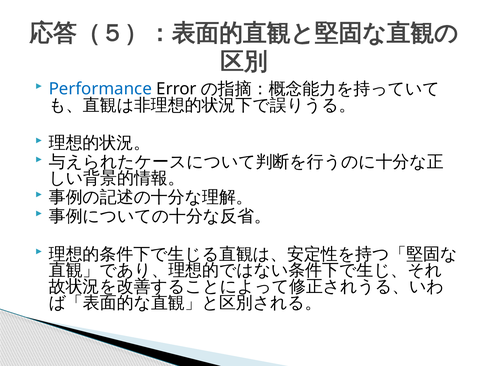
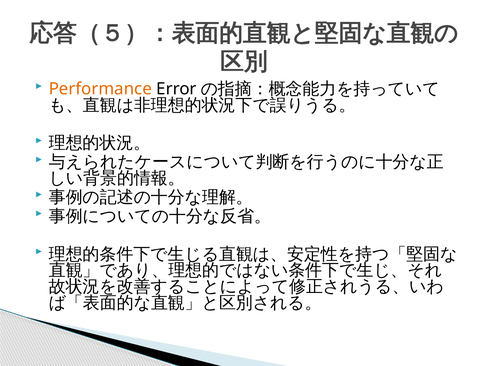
Performance colour: blue -> orange (100, 89)
